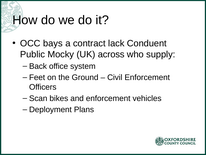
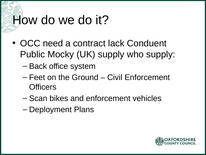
bays: bays -> need (53, 43)
UK across: across -> supply (111, 54)
